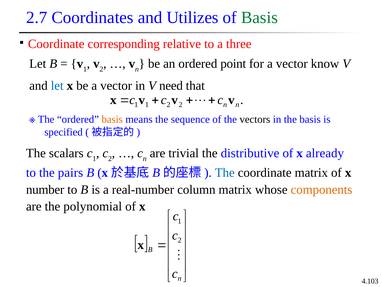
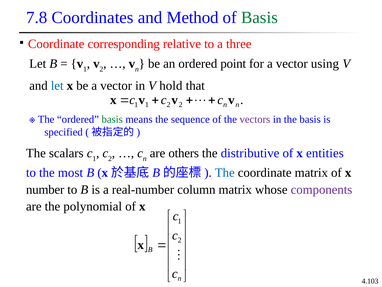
2.7: 2.7 -> 7.8 (37, 17)
Utilizes: Utilizes -> Method (193, 17)
know: know -> using (325, 64)
need: need -> hold (171, 86)
basis colour: orange -> green (112, 119)
vectors colour: black -> purple (255, 119)
trivial: trivial -> others (184, 153)
already: already -> entities (325, 153)
pairs: pairs -> most (70, 172)
components colour: orange -> purple (321, 189)
